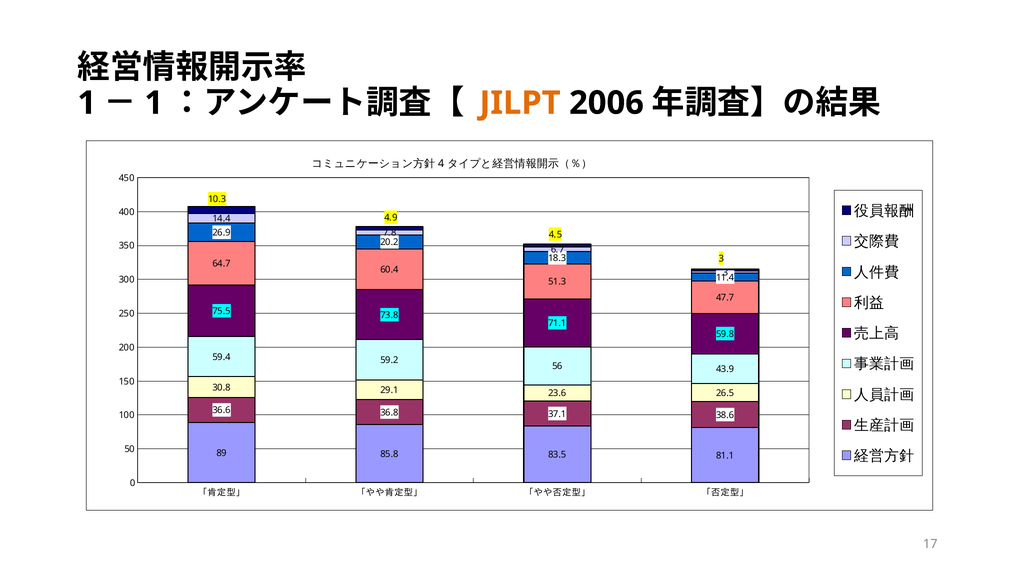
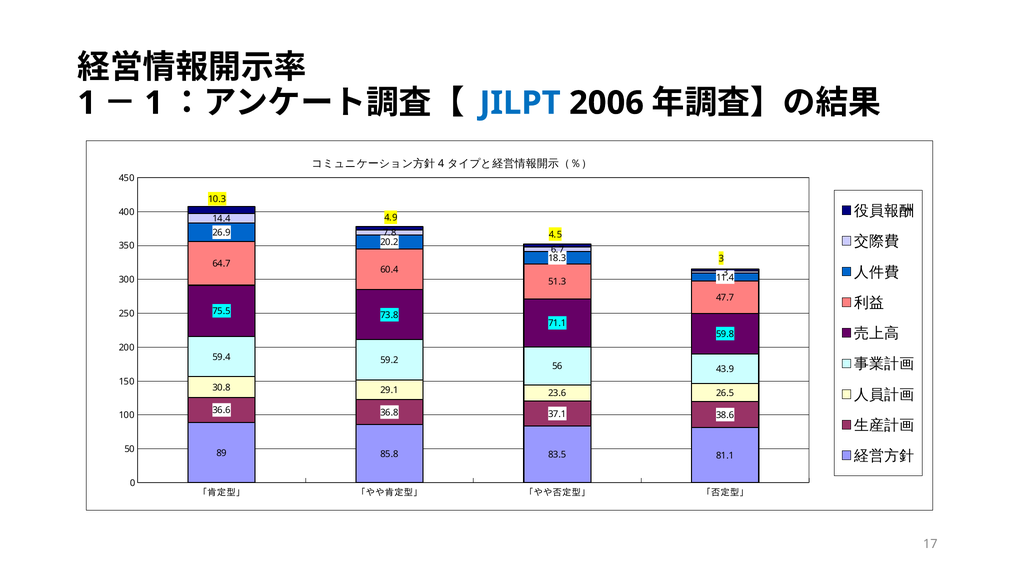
JILPT colour: orange -> blue (520, 103)
